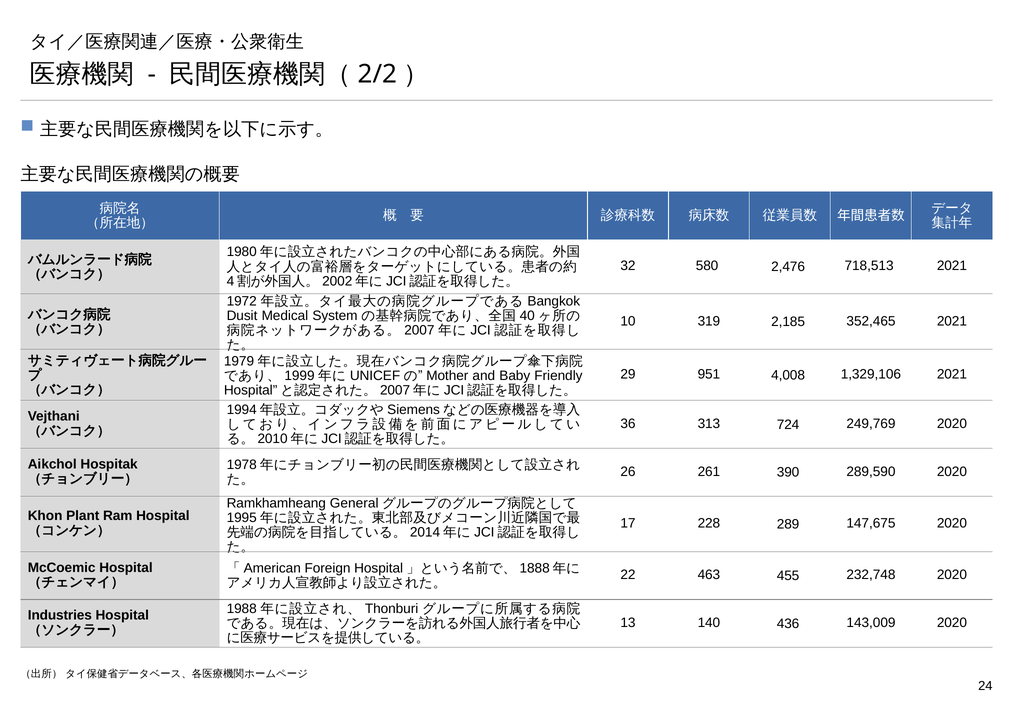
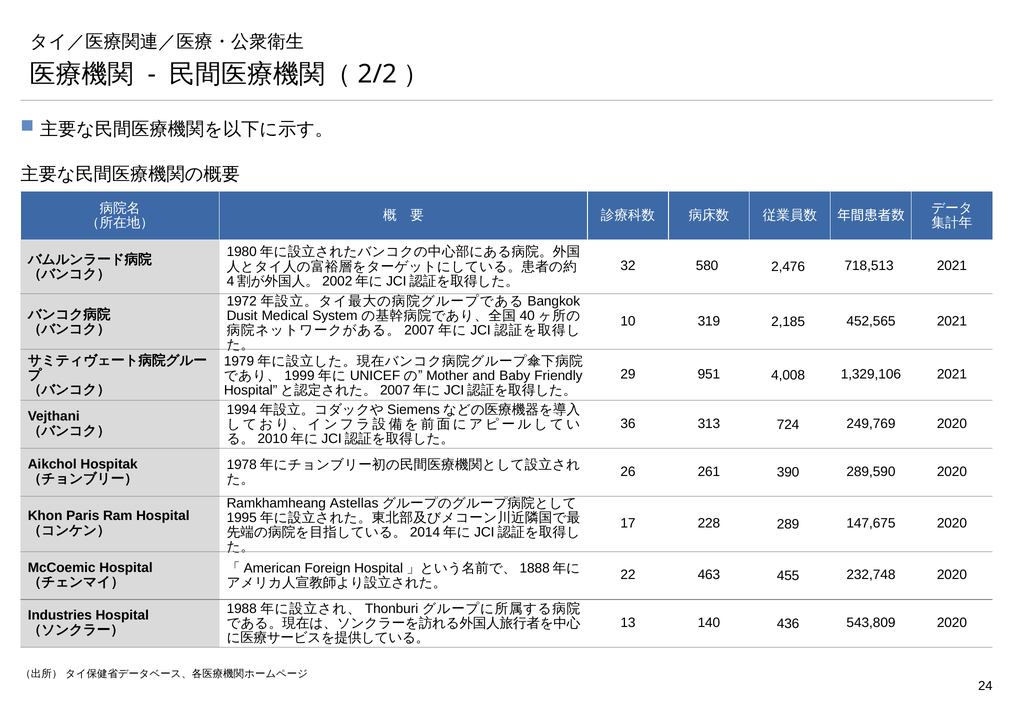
352,465: 352,465 -> 452,565 (871, 321)
General: General -> Astellas (354, 503)
Plant: Plant -> Paris (83, 516)
143,009: 143,009 -> 543,809 (871, 623)
